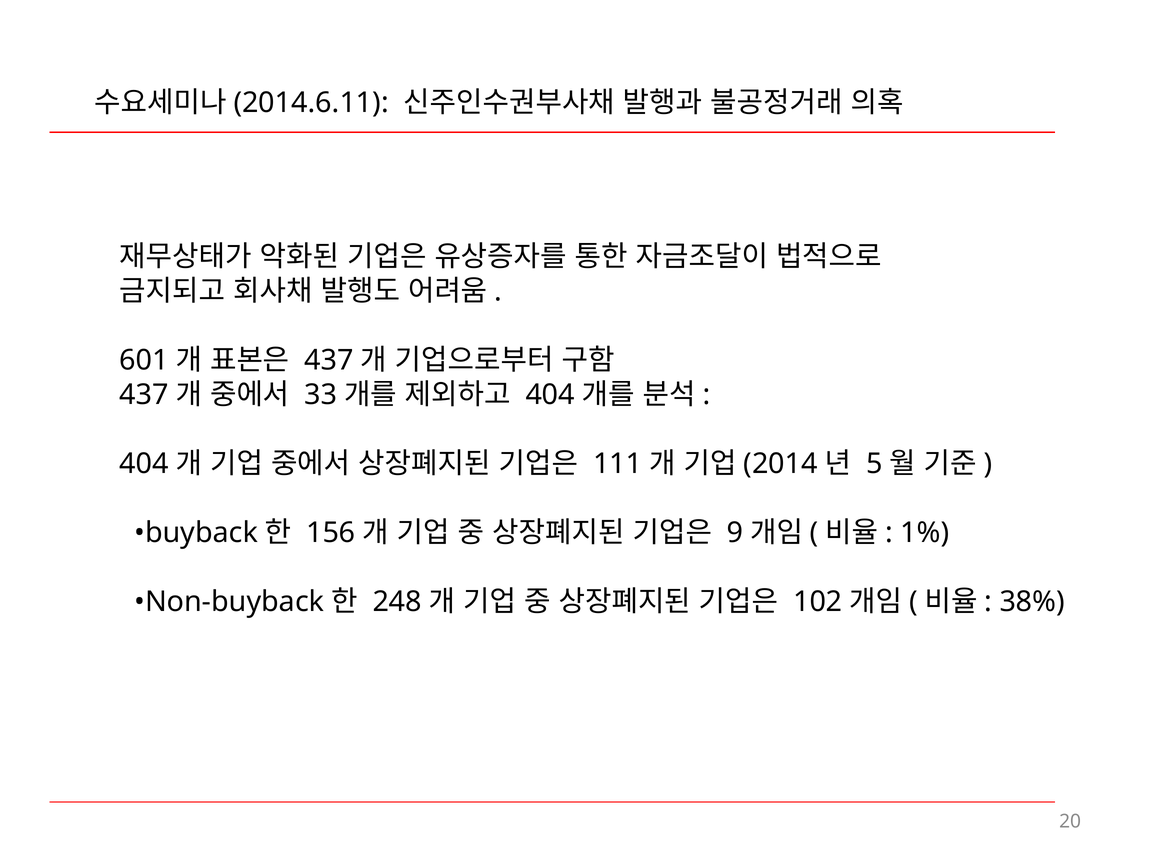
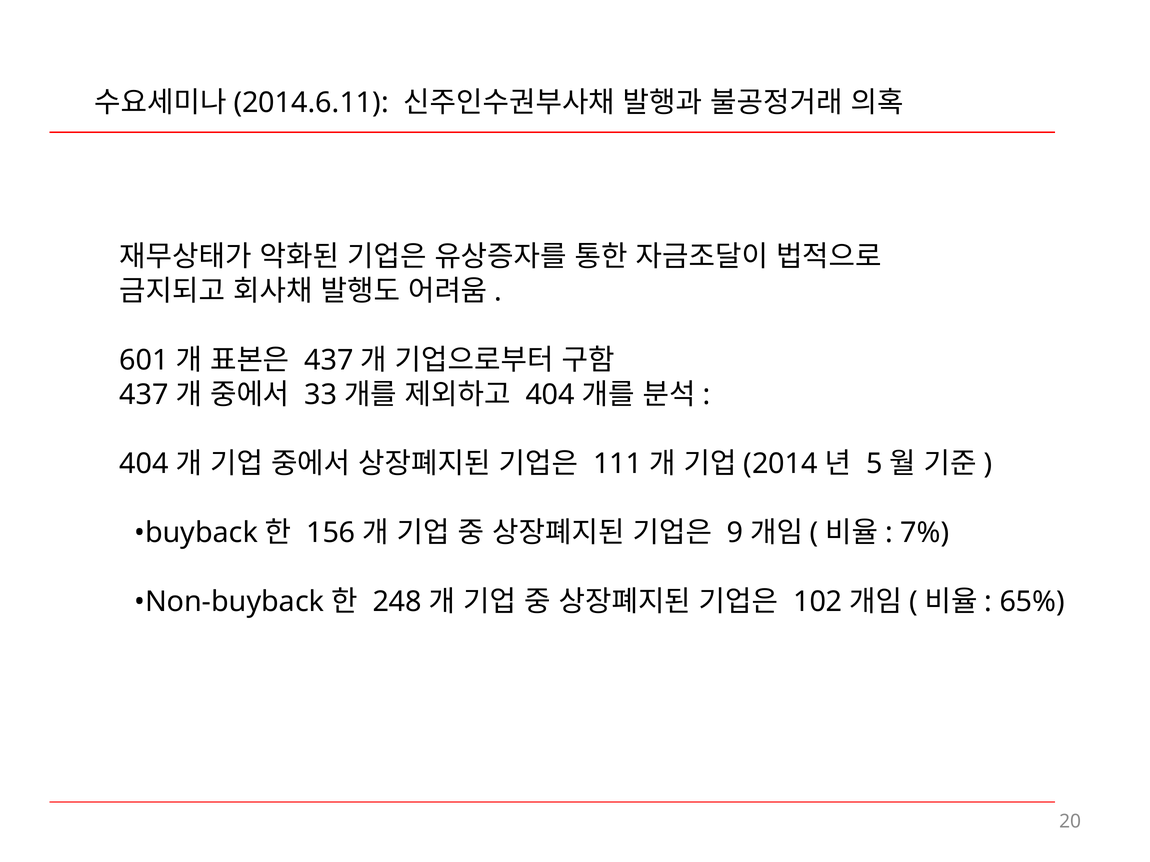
1%: 1% -> 7% (925, 533)
38%: 38% -> 65% (1032, 602)
